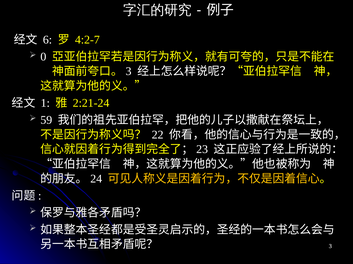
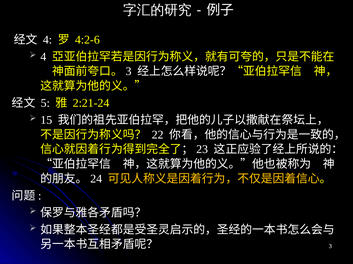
6: 6 -> 4 (47, 40)
4:2-7: 4:2-7 -> 4:2-6 (87, 40)
0: 0 -> 4 (43, 57)
1: 1 -> 5 (45, 103)
59: 59 -> 15 (46, 120)
